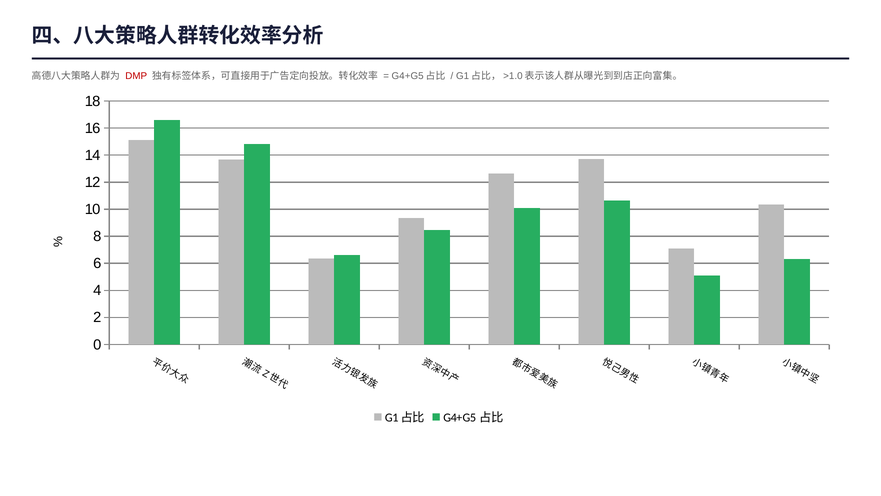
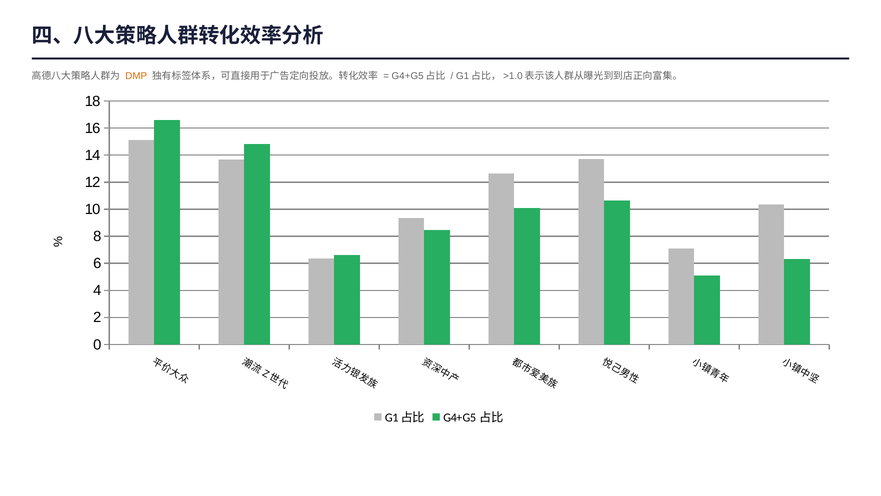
DMP colour: red -> orange (136, 76)
